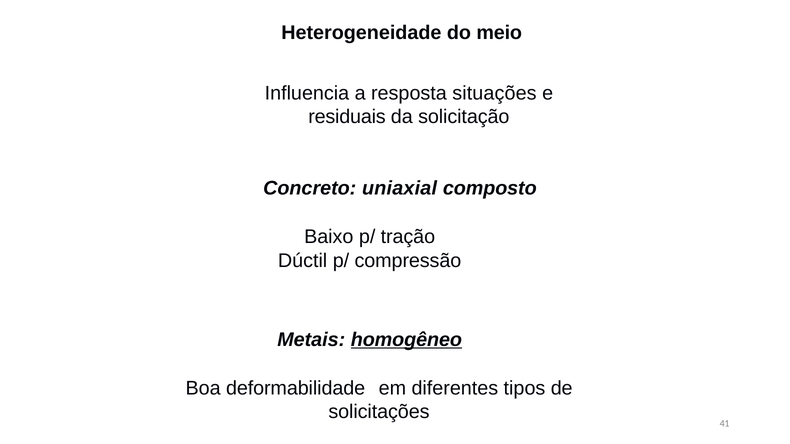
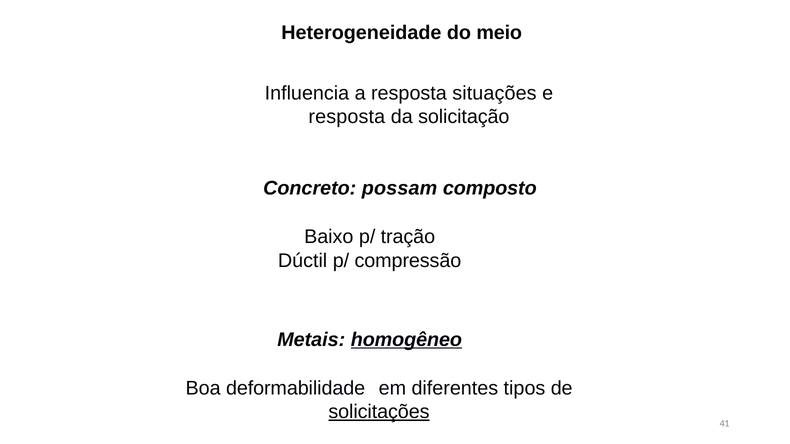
residuais: residuais -> resposta (347, 117)
uniaxial: uniaxial -> possam (400, 189)
solicitações underline: none -> present (379, 412)
